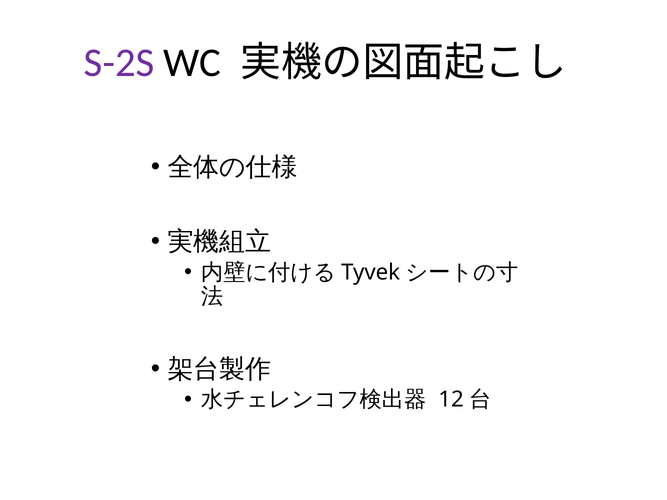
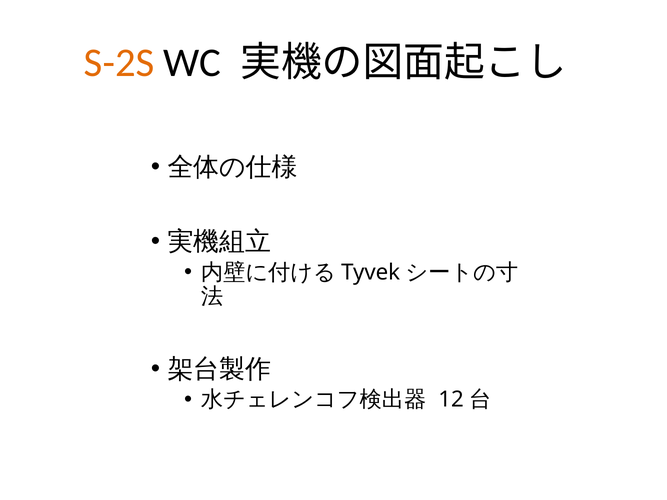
S-2S colour: purple -> orange (119, 63)
